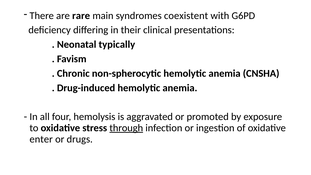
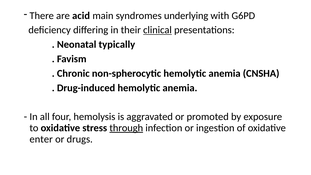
rare: rare -> acid (81, 16)
coexistent: coexistent -> underlying (186, 16)
clinical underline: none -> present (157, 30)
